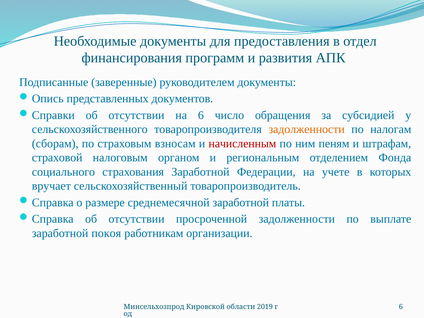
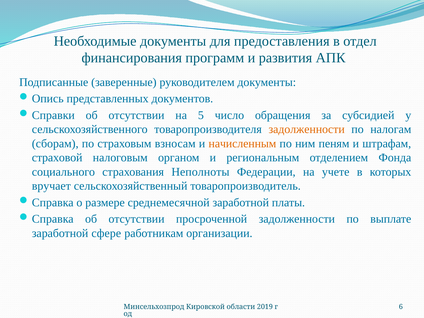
на 6: 6 -> 5 (201, 115)
начисленным colour: red -> orange (242, 144)
страхования Заработной: Заработной -> Неполноты (200, 172)
покоя: покоя -> сфере (106, 233)
